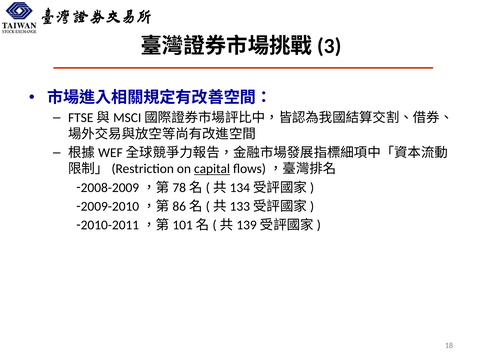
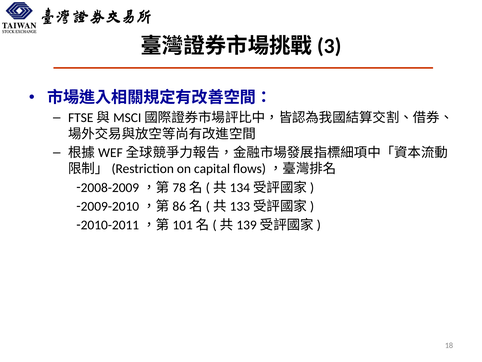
capital underline: present -> none (212, 169)
